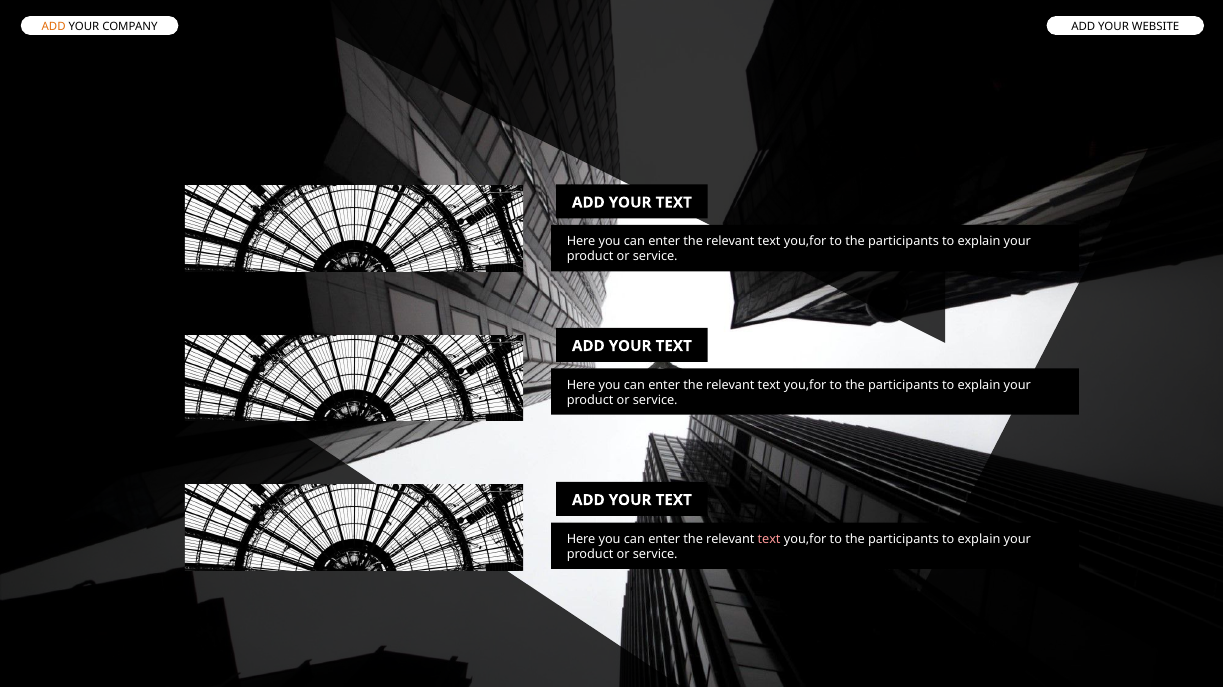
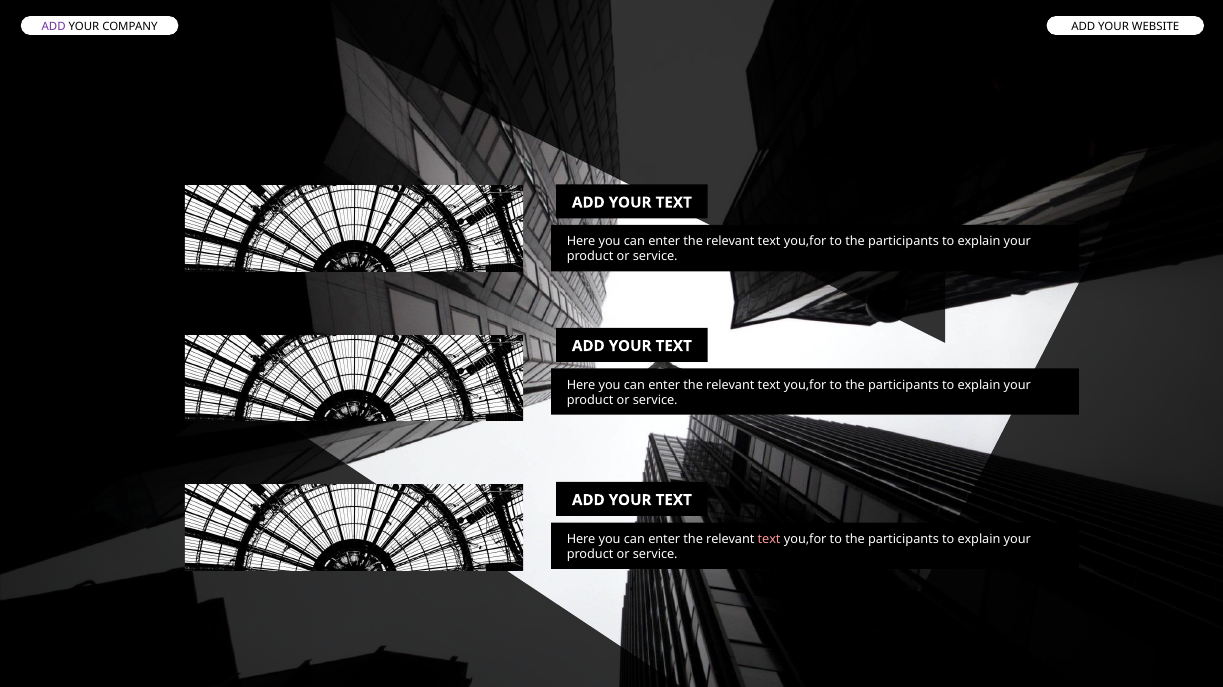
ADD colour: orange -> purple (54, 26)
